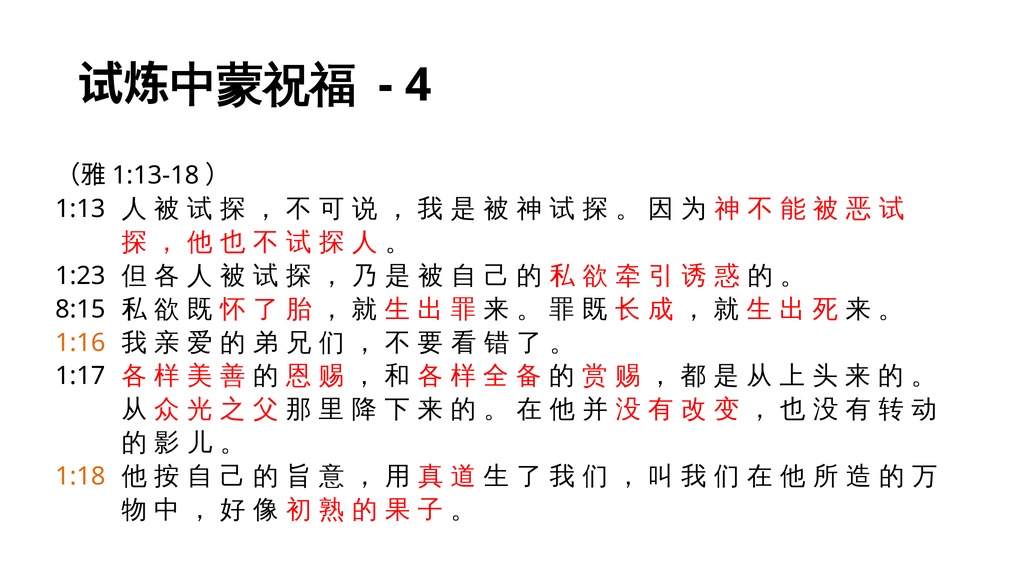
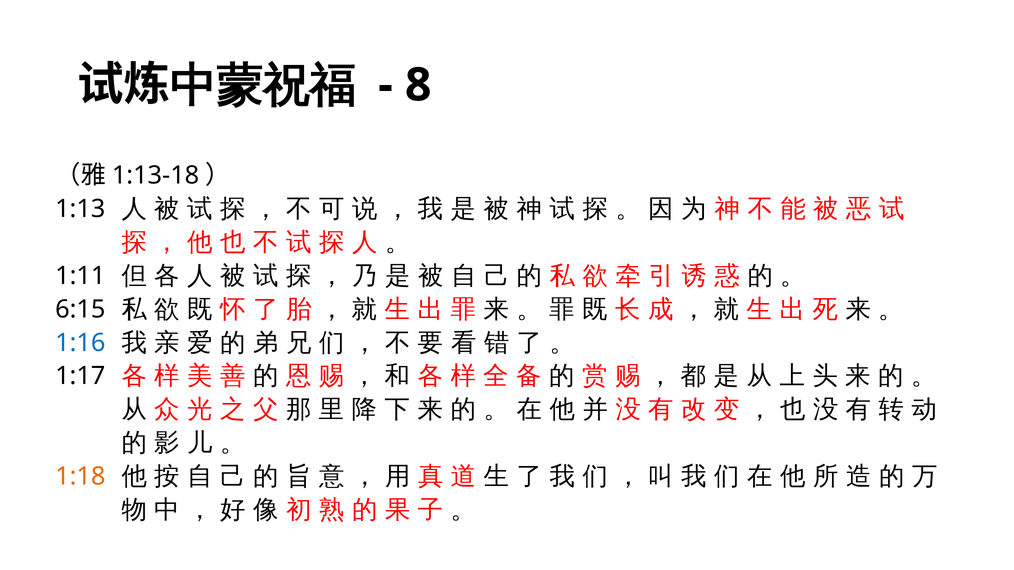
4: 4 -> 8 (418, 85)
1:23: 1:23 -> 1:11 (80, 276)
8:15: 8:15 -> 6:15 (80, 309)
1:16 colour: orange -> blue (80, 343)
